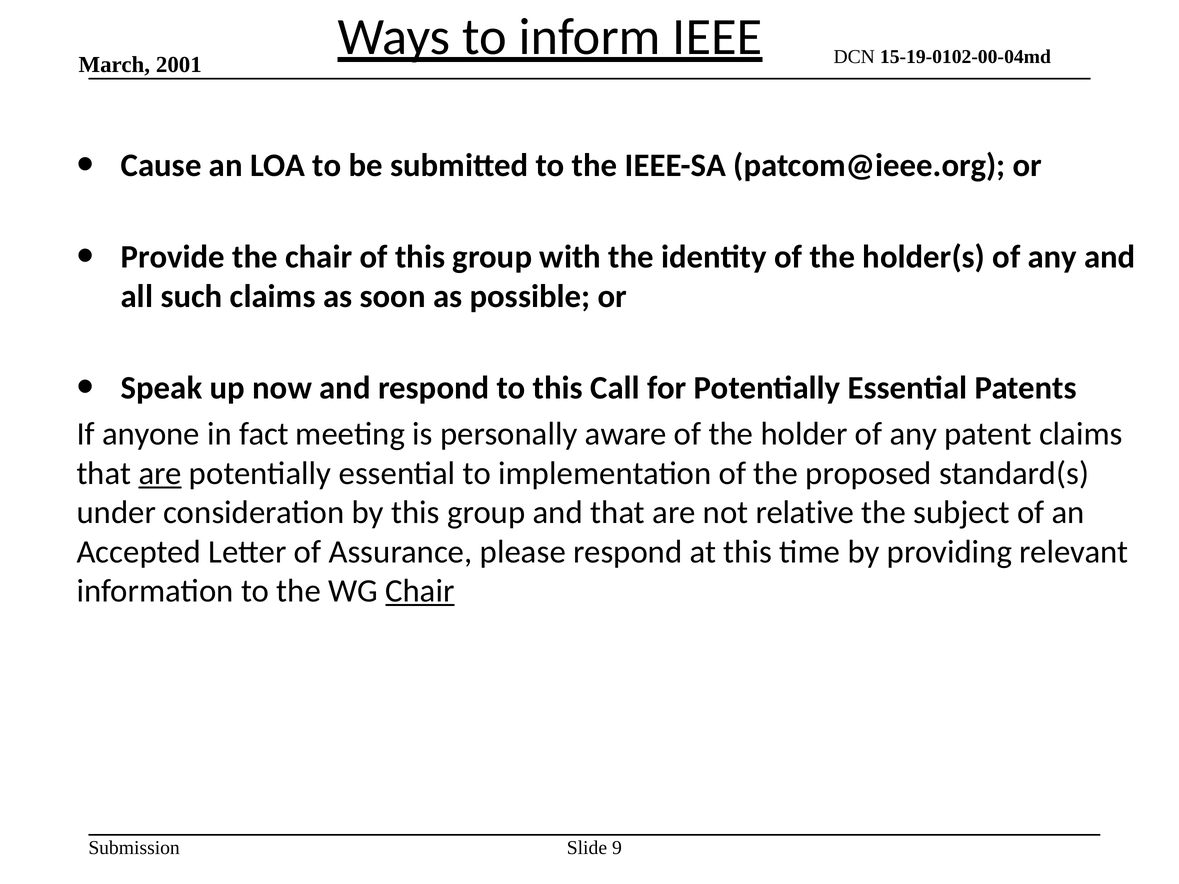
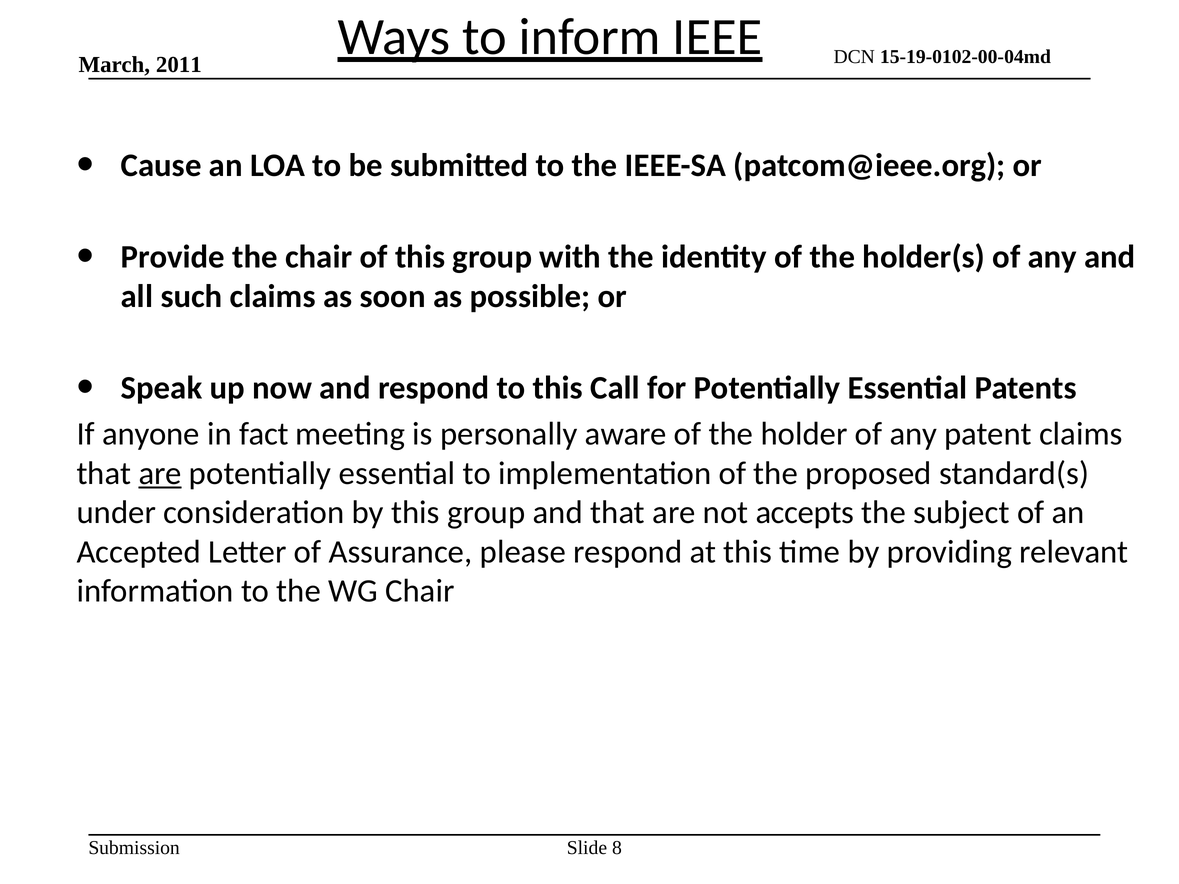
2001: 2001 -> 2011 (179, 65)
relative: relative -> accepts (805, 513)
Chair underline: present -> none (420, 591)
9: 9 -> 8 (617, 848)
